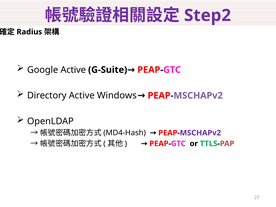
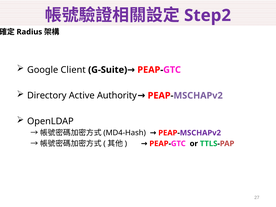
Google Active: Active -> Client (73, 70)
Windows: Windows -> Authority (117, 96)
